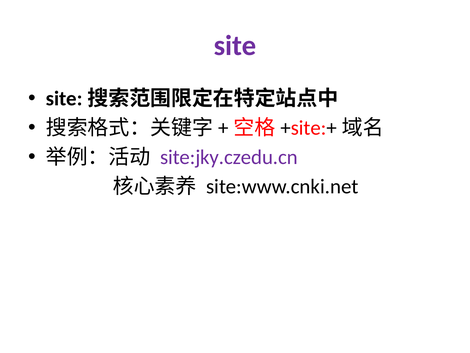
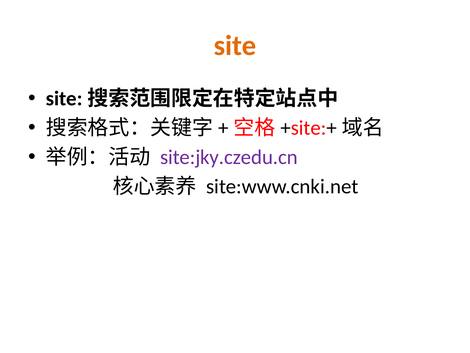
site colour: purple -> orange (235, 45)
